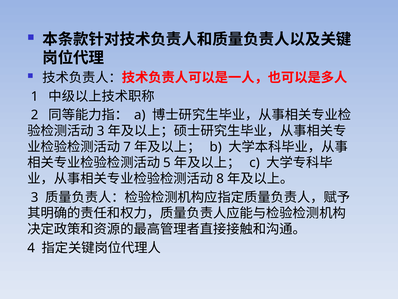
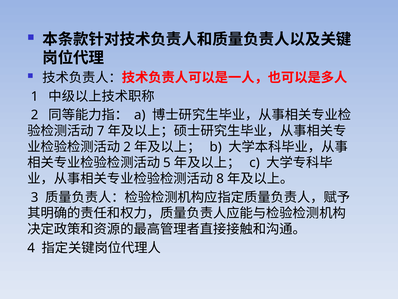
3: 3 -> 7 (101, 131)
7: 7 -> 2 (127, 147)
